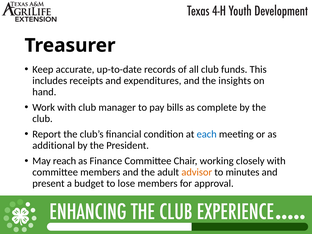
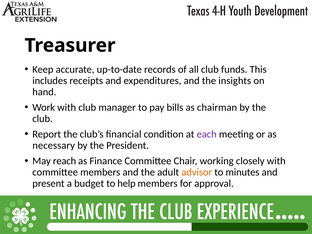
complete: complete -> chairman (217, 107)
each colour: blue -> purple (207, 134)
additional: additional -> necessary (54, 145)
lose: lose -> help (126, 183)
